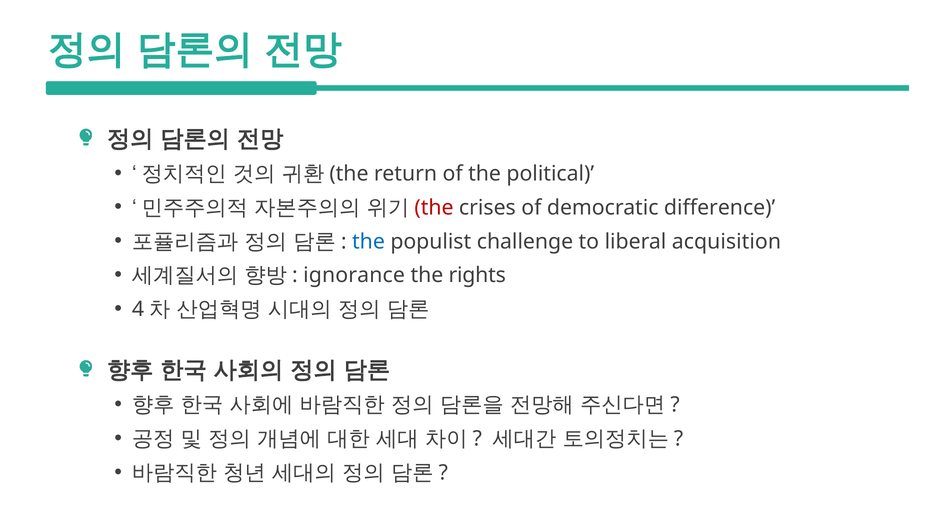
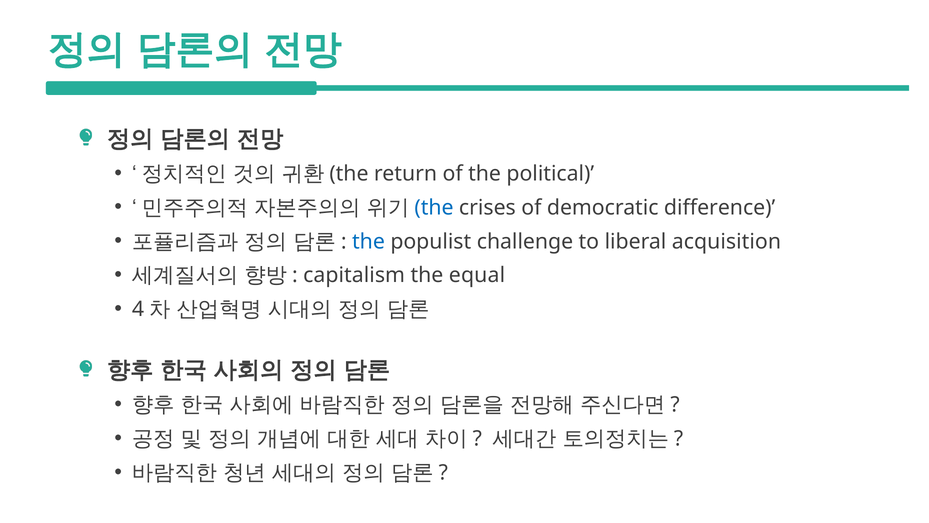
the colour: red -> blue (434, 207)
ignorance: ignorance -> capitalism (354, 275)
rights: rights -> equal (477, 275)
